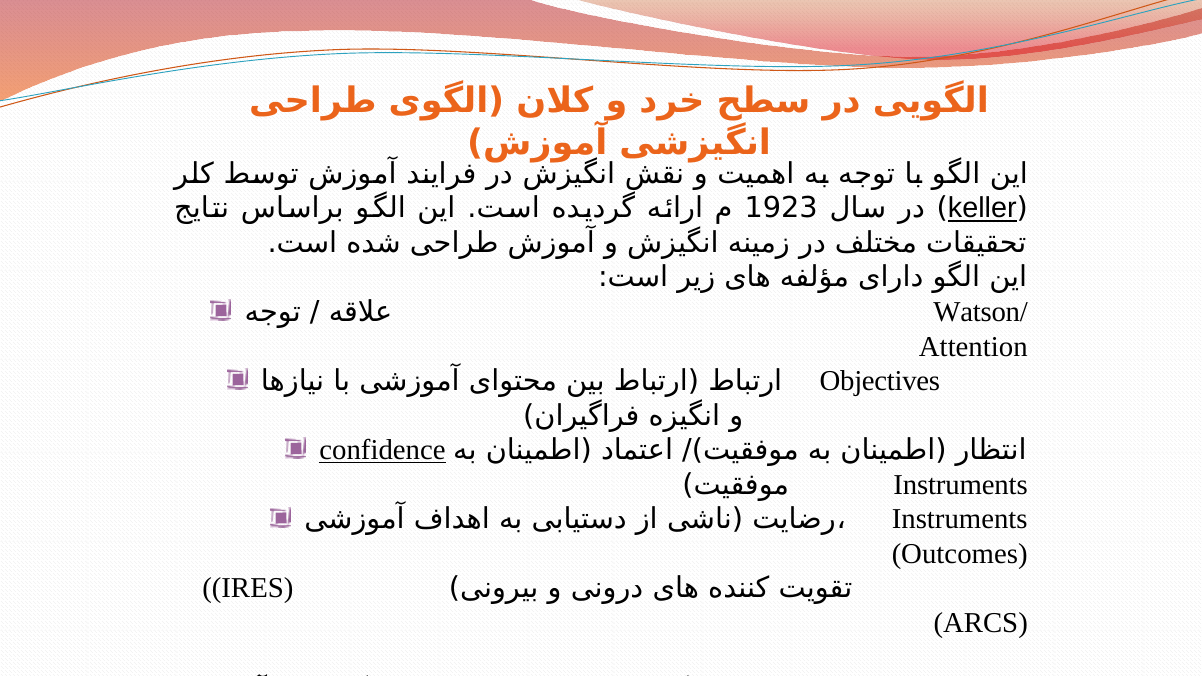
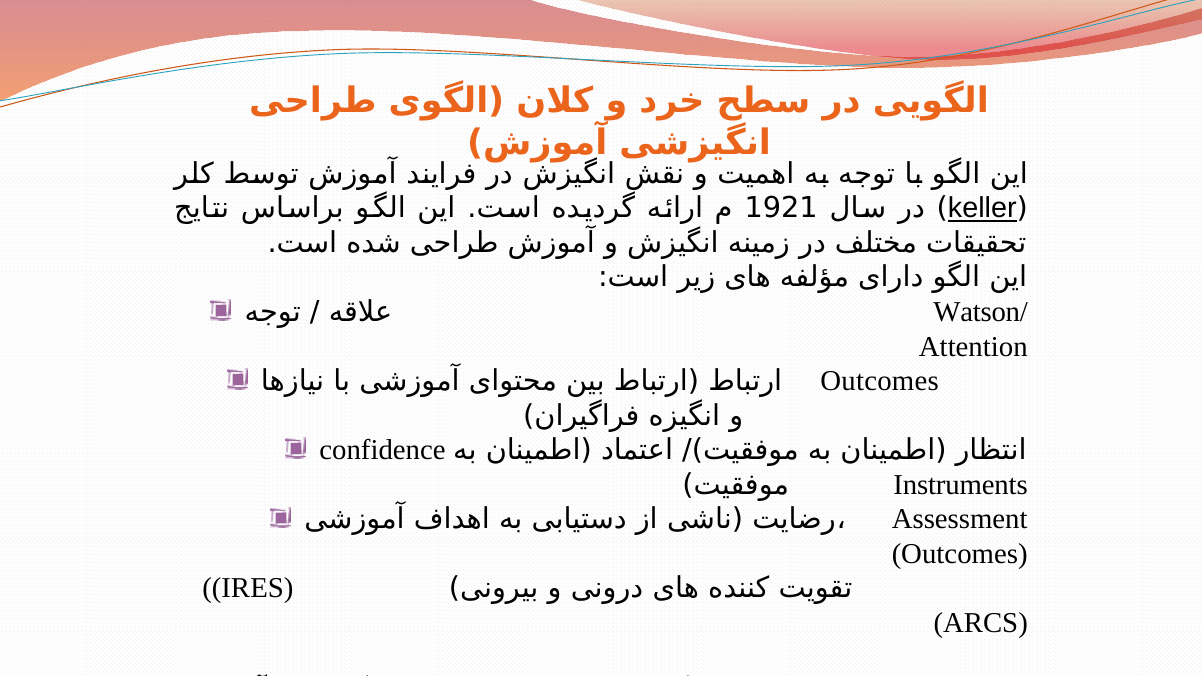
1923: 1923 -> 1921 (781, 208)
Objectives: Objectives -> Outcomes (880, 381)
confidence underline: present -> none (382, 450)
Instruments: Instruments -> Assessment (960, 519)
